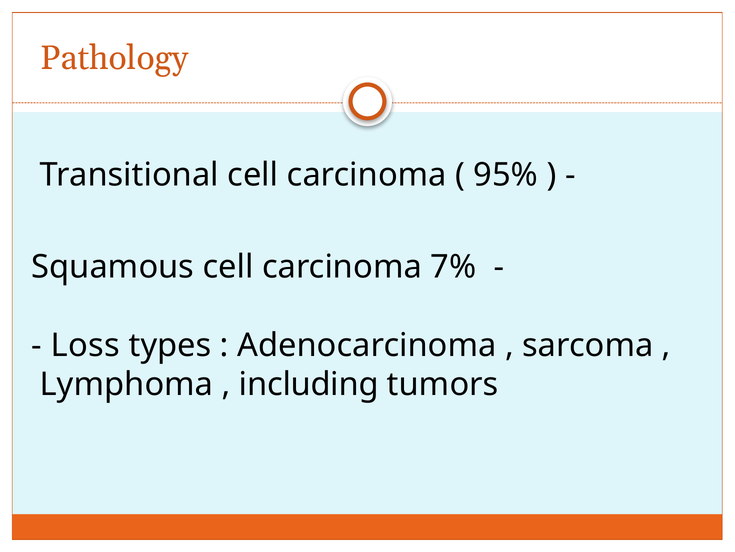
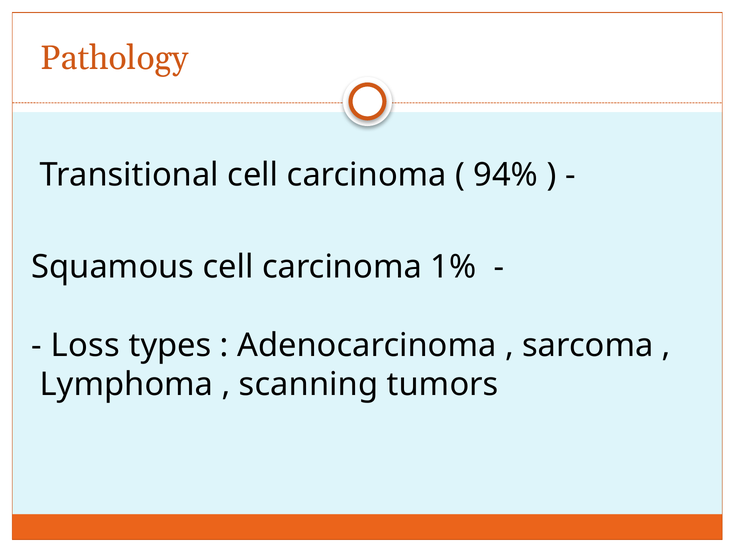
95%: 95% -> 94% (506, 175)
7%: 7% -> 1% (453, 266)
including: including -> scanning (309, 384)
